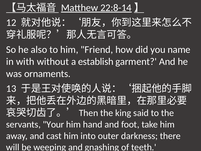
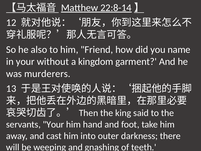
in with: with -> your (25, 62)
establish: establish -> kingdom (96, 62)
ornaments: ornaments -> murderers (47, 74)
